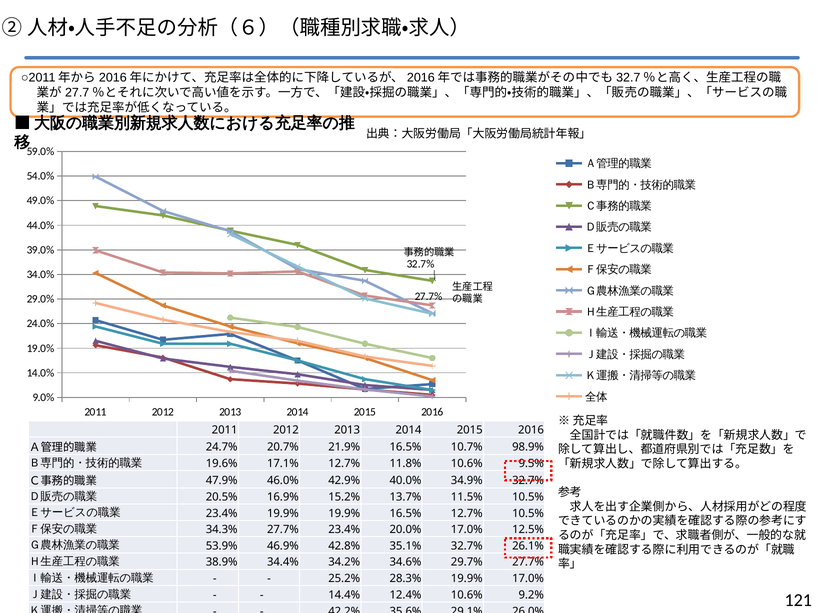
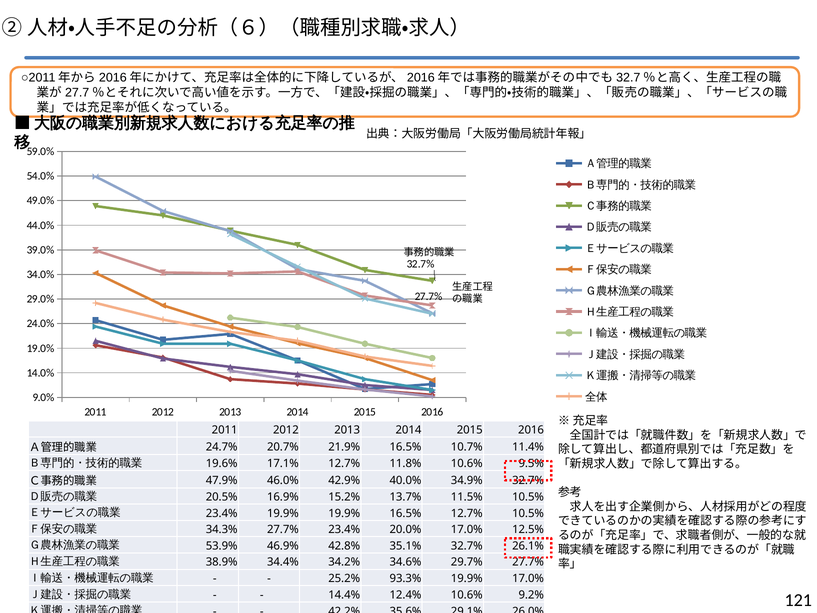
98.9%: 98.9% -> 11.4% (528, 447)
28.3%: 28.3% -> 93.3% (405, 578)
